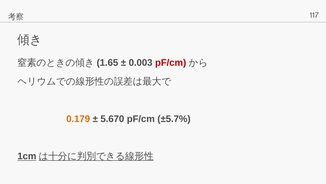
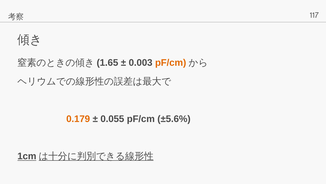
pF/cm colour: red -> orange (171, 63)
5.670: 5.670 -> 0.055 (112, 118)
±5.7%: ±5.7% -> ±5.6% (174, 118)
